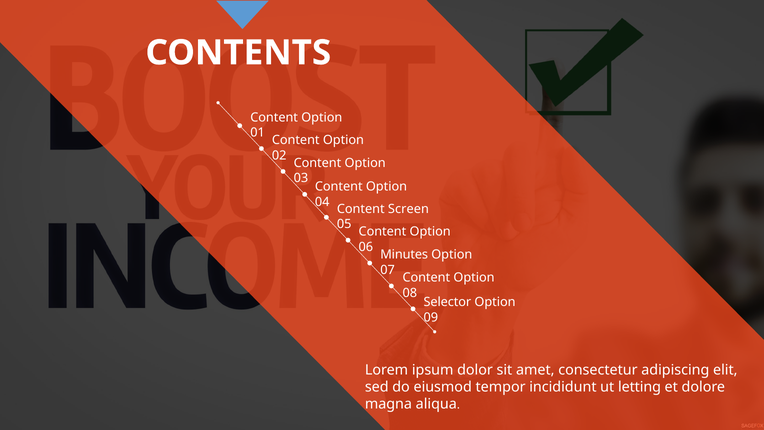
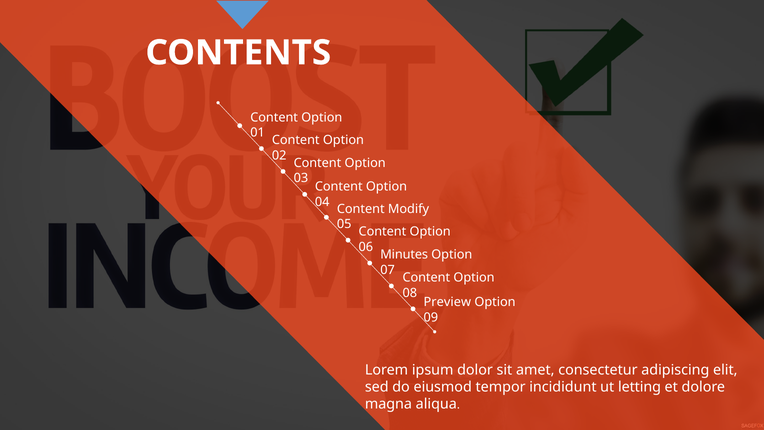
Screen: Screen -> Modify (408, 209)
Selector: Selector -> Preview (447, 302)
